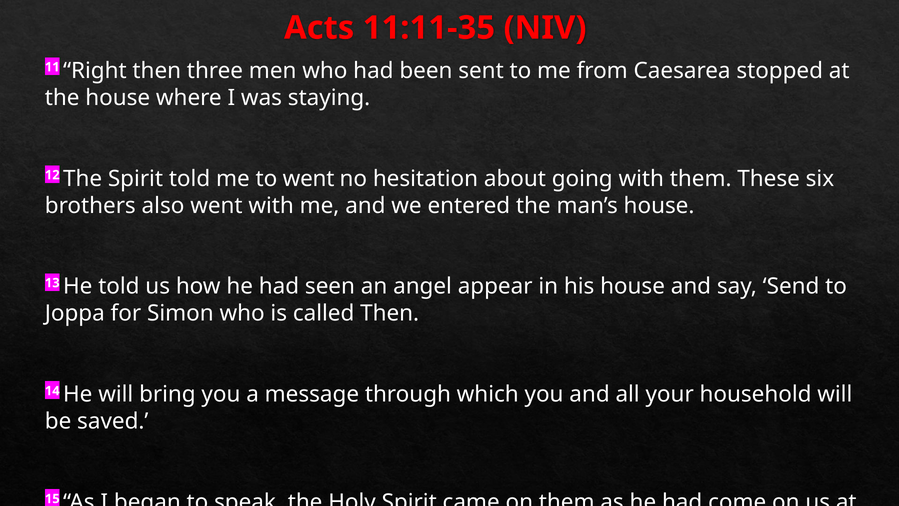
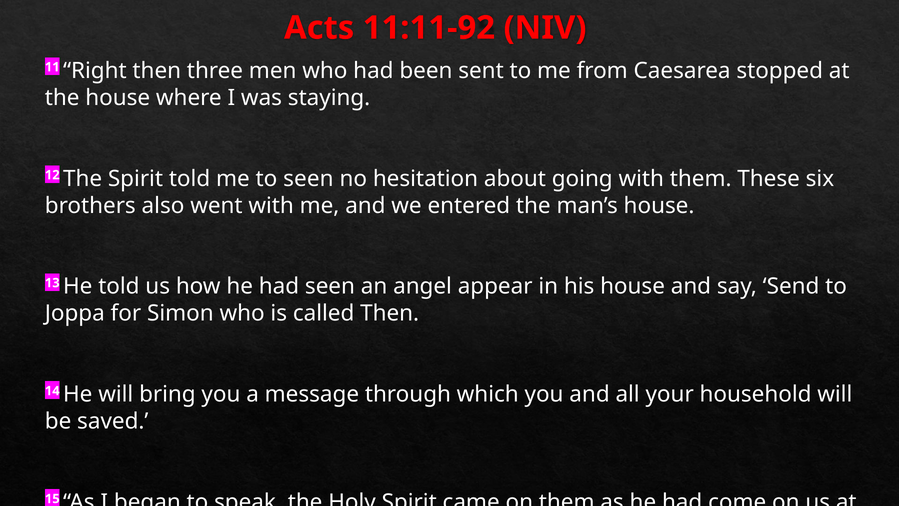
11:11-35: 11:11-35 -> 11:11-92 (429, 28)
to went: went -> seen (308, 179)
